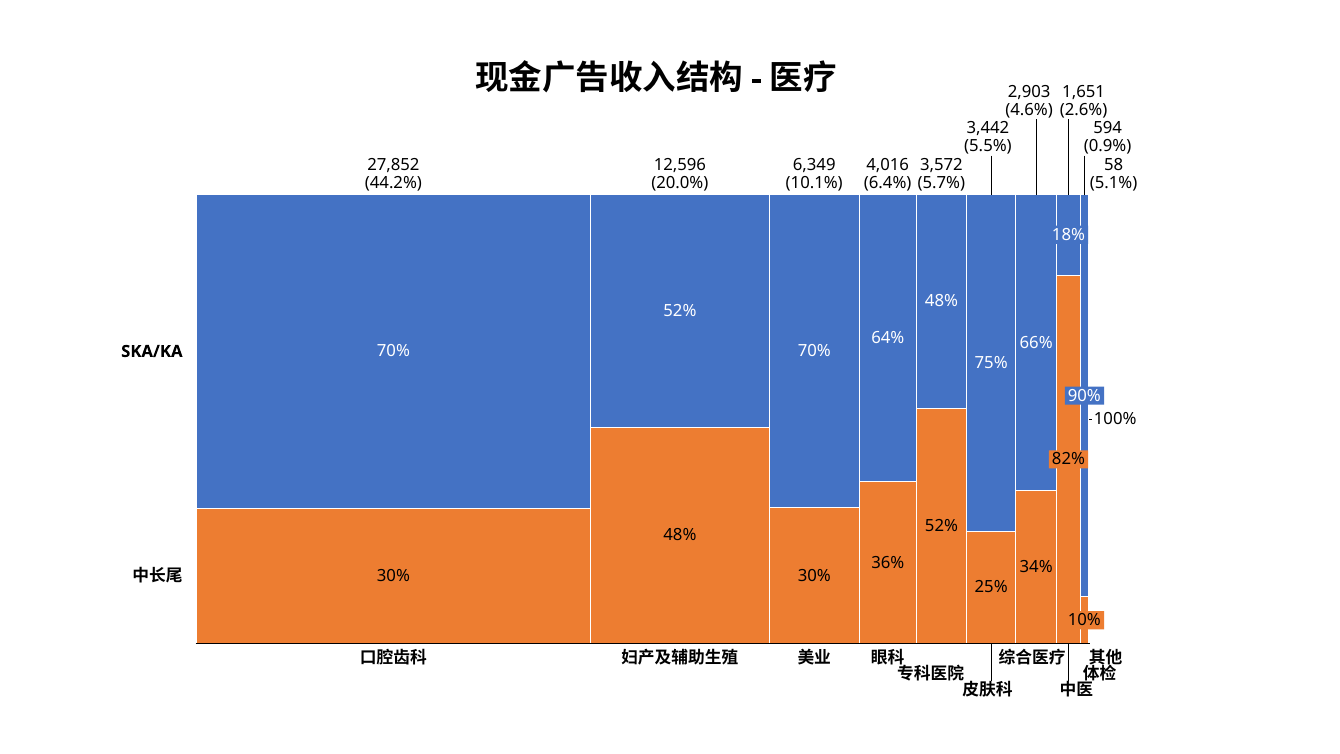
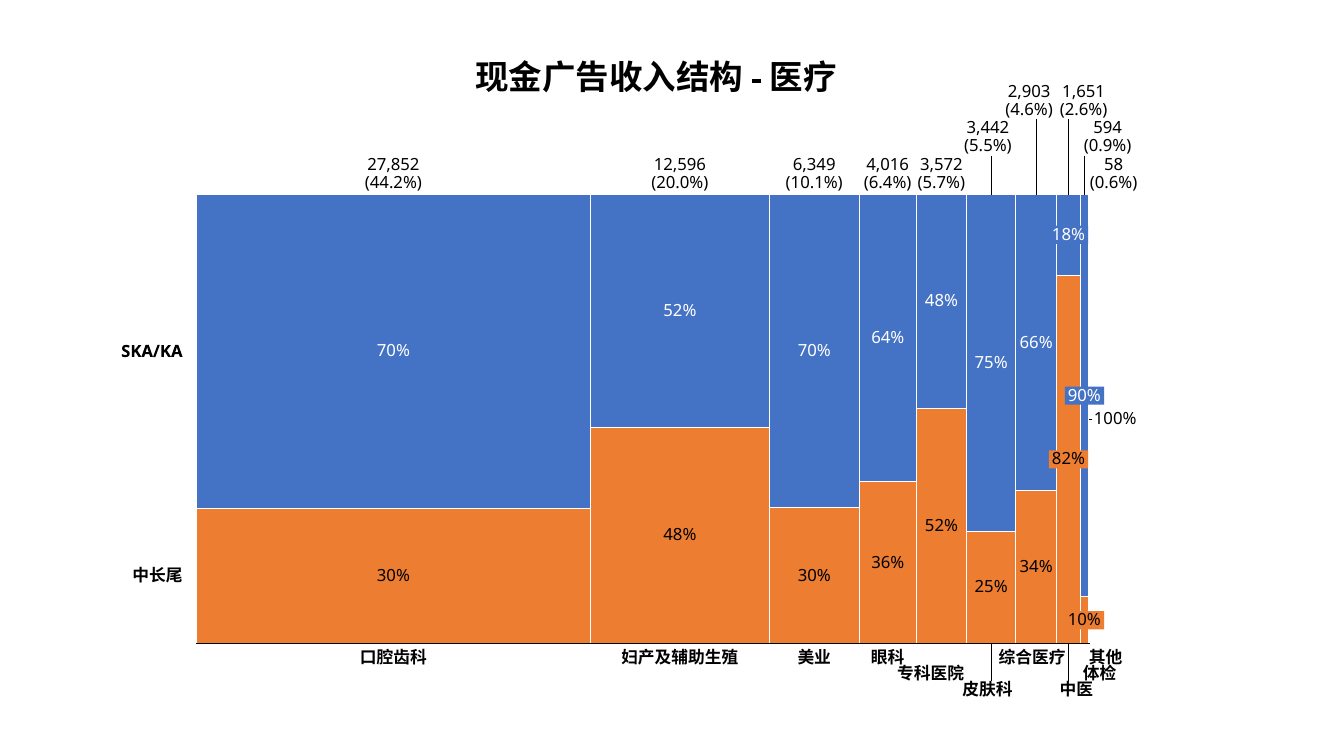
5.1%: 5.1% -> 0.6% (1114, 183)
